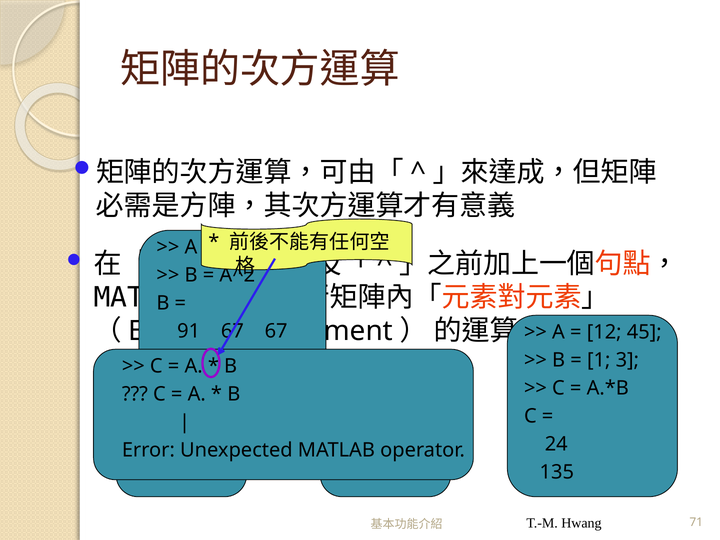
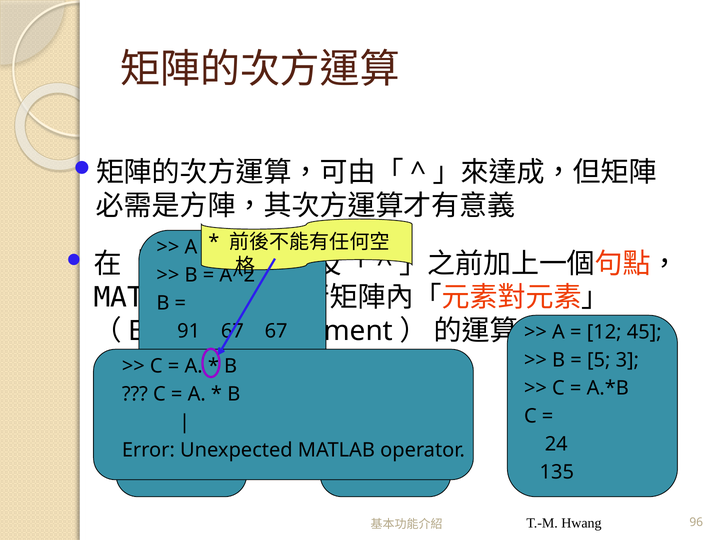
1: 1 -> 5 (599, 360)
71: 71 -> 96 (696, 522)
